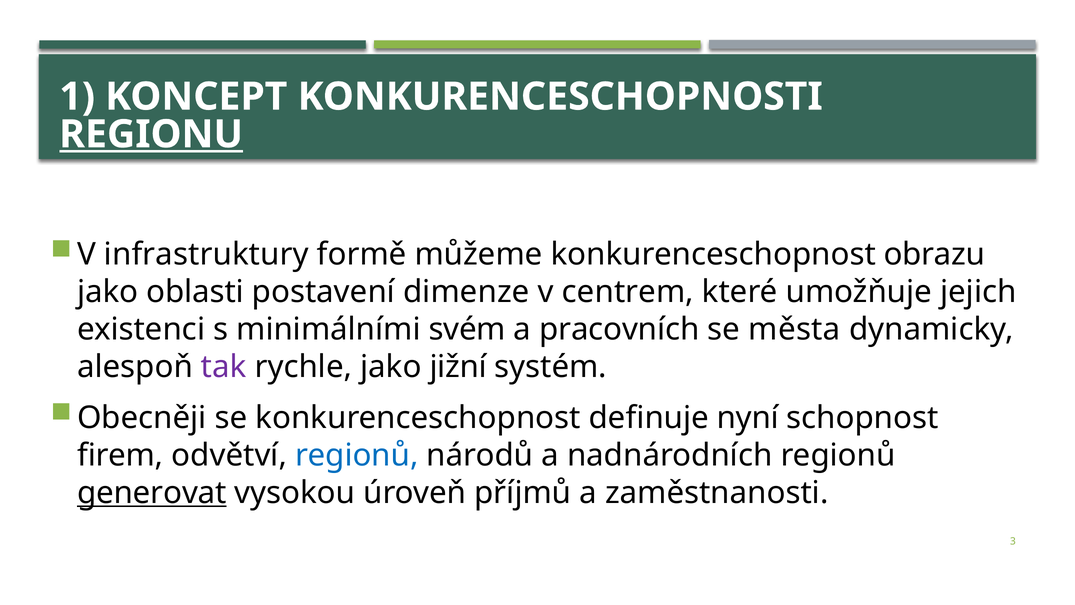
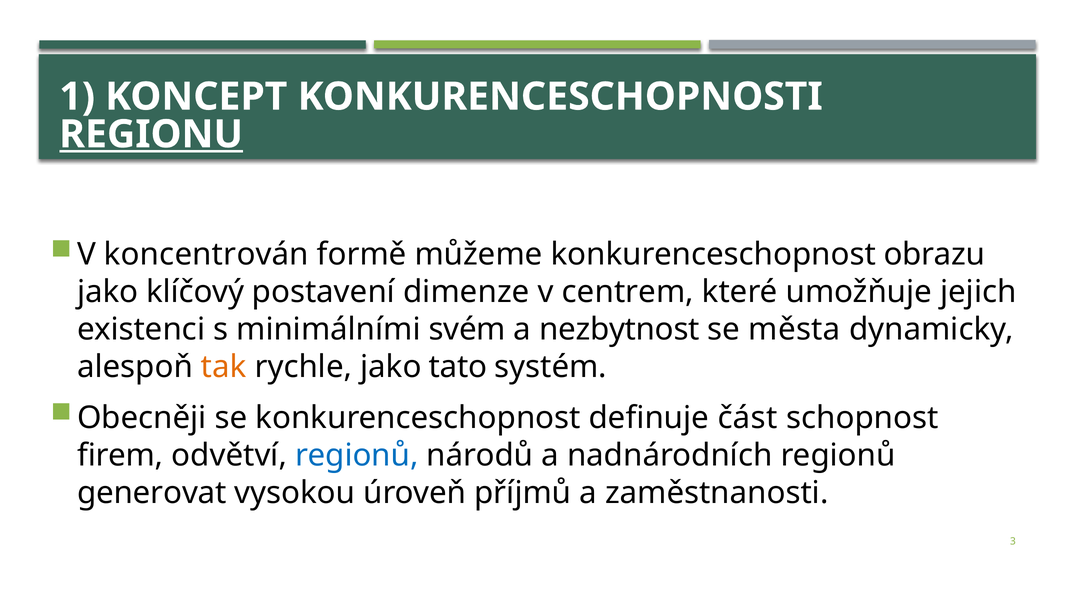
infrastruktury: infrastruktury -> koncentrován (206, 254)
oblasti: oblasti -> klíčový (195, 292)
pracovních: pracovních -> nezbytnost (619, 329)
tak colour: purple -> orange (224, 367)
jižní: jižní -> tato (458, 367)
nyní: nyní -> část (748, 417)
generovat underline: present -> none (152, 493)
